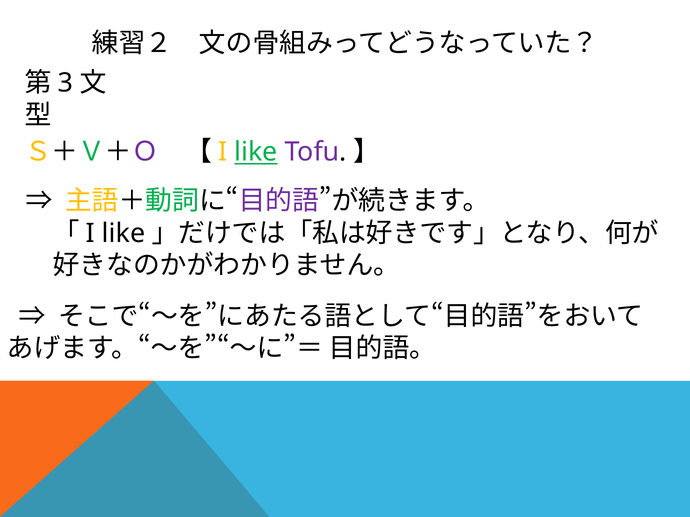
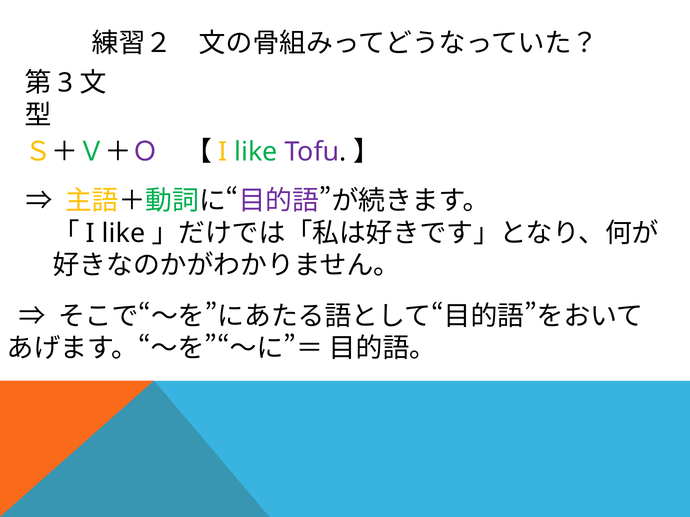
like underline: present -> none (256, 152)
